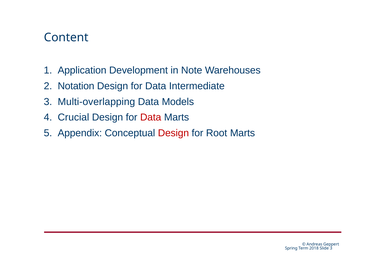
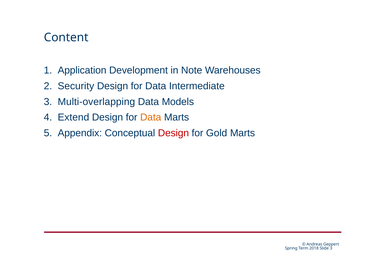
Notation: Notation -> Security (76, 86)
Crucial: Crucial -> Extend (73, 117)
Data colour: red -> orange (151, 117)
Root: Root -> Gold (217, 133)
